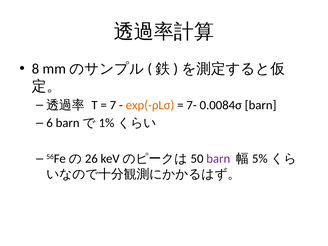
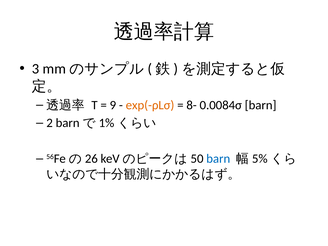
8: 8 -> 3 (36, 69)
7: 7 -> 9 (113, 105)
7-: 7- -> 8- (192, 105)
6: 6 -> 2 (50, 123)
barn colour: purple -> blue (218, 159)
